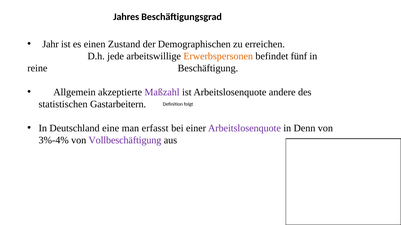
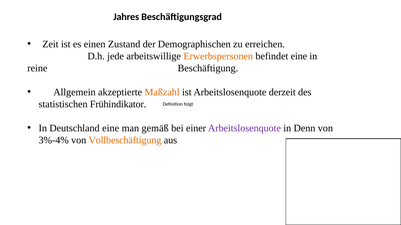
Jahr: Jahr -> Zeit (50, 44)
befindet fünf: fünf -> eine (299, 56)
Maßzahl colour: purple -> orange (162, 92)
andere: andere -> derzeit (282, 92)
Gastarbeitern: Gastarbeitern -> Frühindikator (118, 104)
erfasst: erfasst -> gemäß (155, 129)
Vollbeschäftigung colour: purple -> orange (125, 141)
